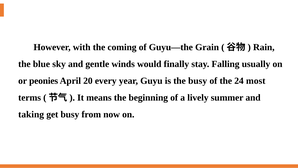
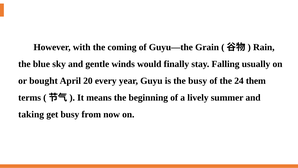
peonies: peonies -> bought (43, 81)
most: most -> them (256, 81)
